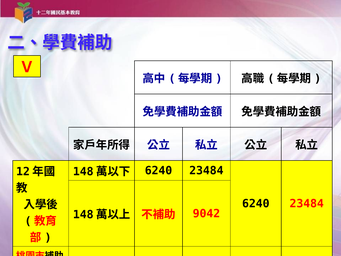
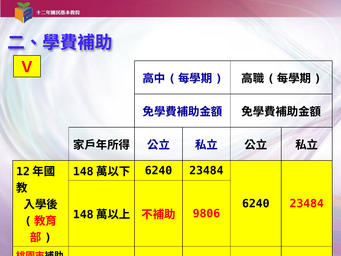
9042: 9042 -> 9806 (206, 213)
